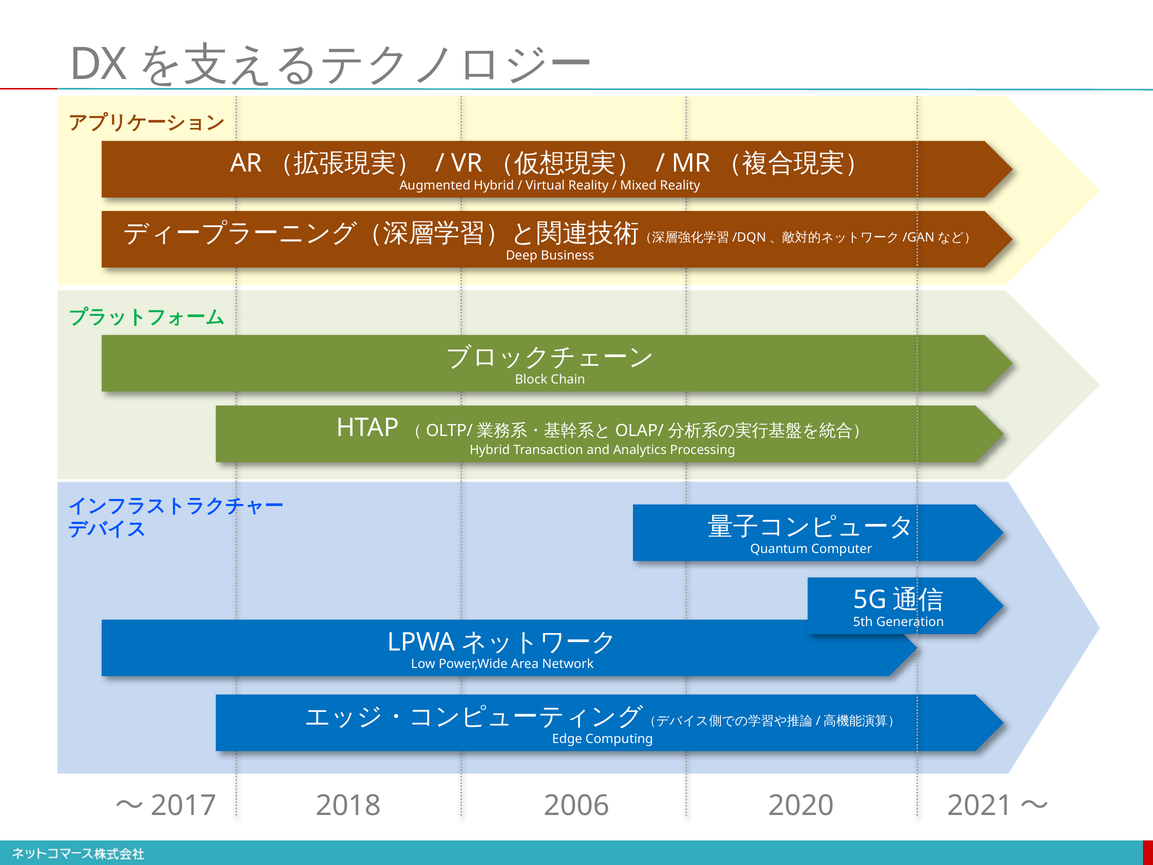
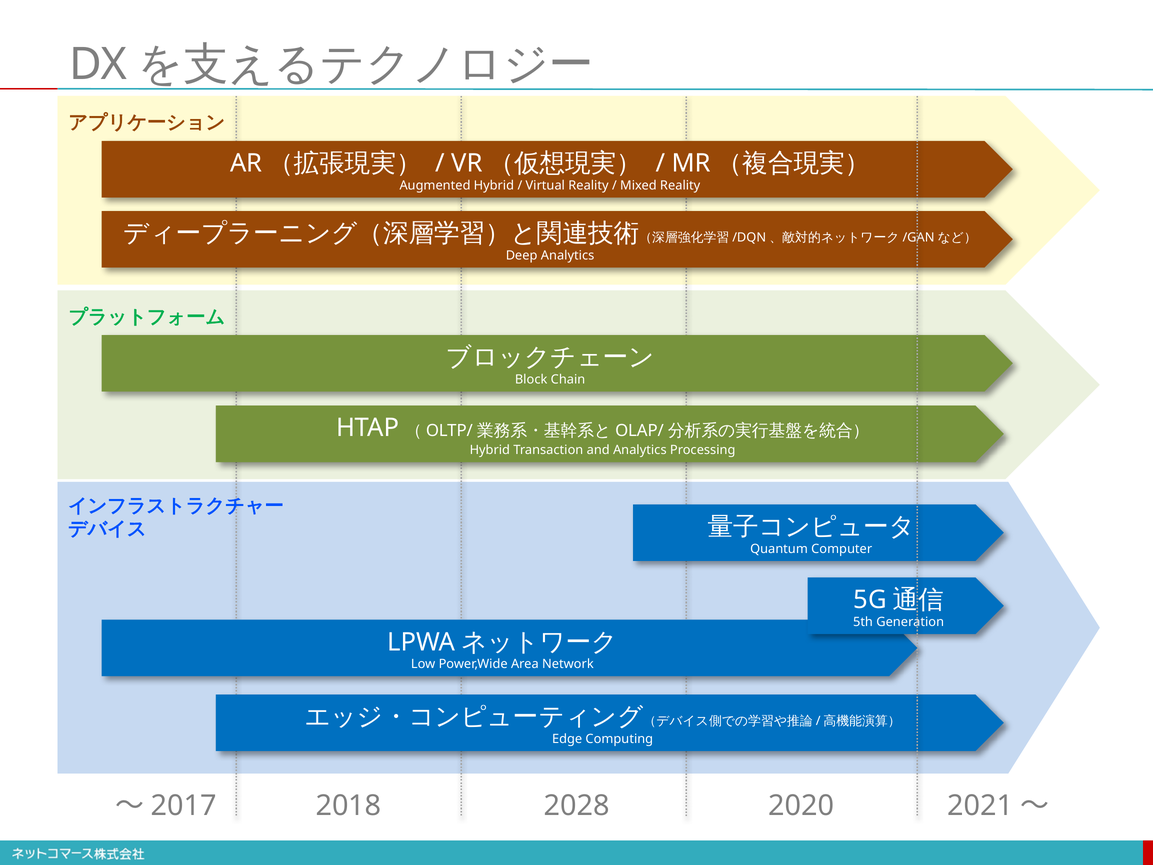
Deep Business: Business -> Analytics (568, 255)
2006: 2006 -> 2028 (577, 805)
